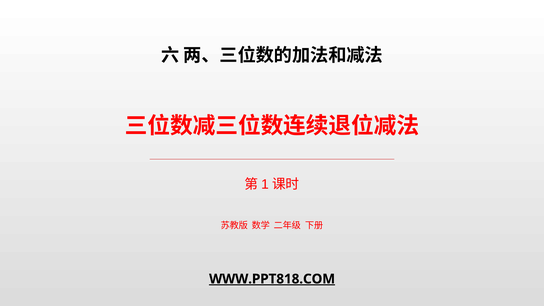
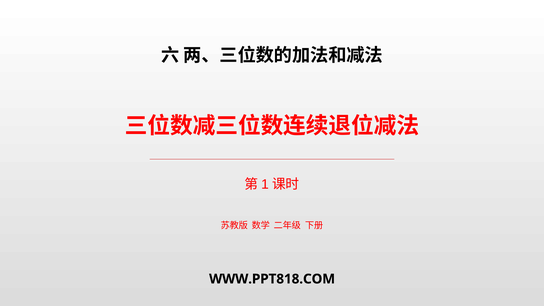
WWW.PPT818.COM underline: present -> none (272, 279)
